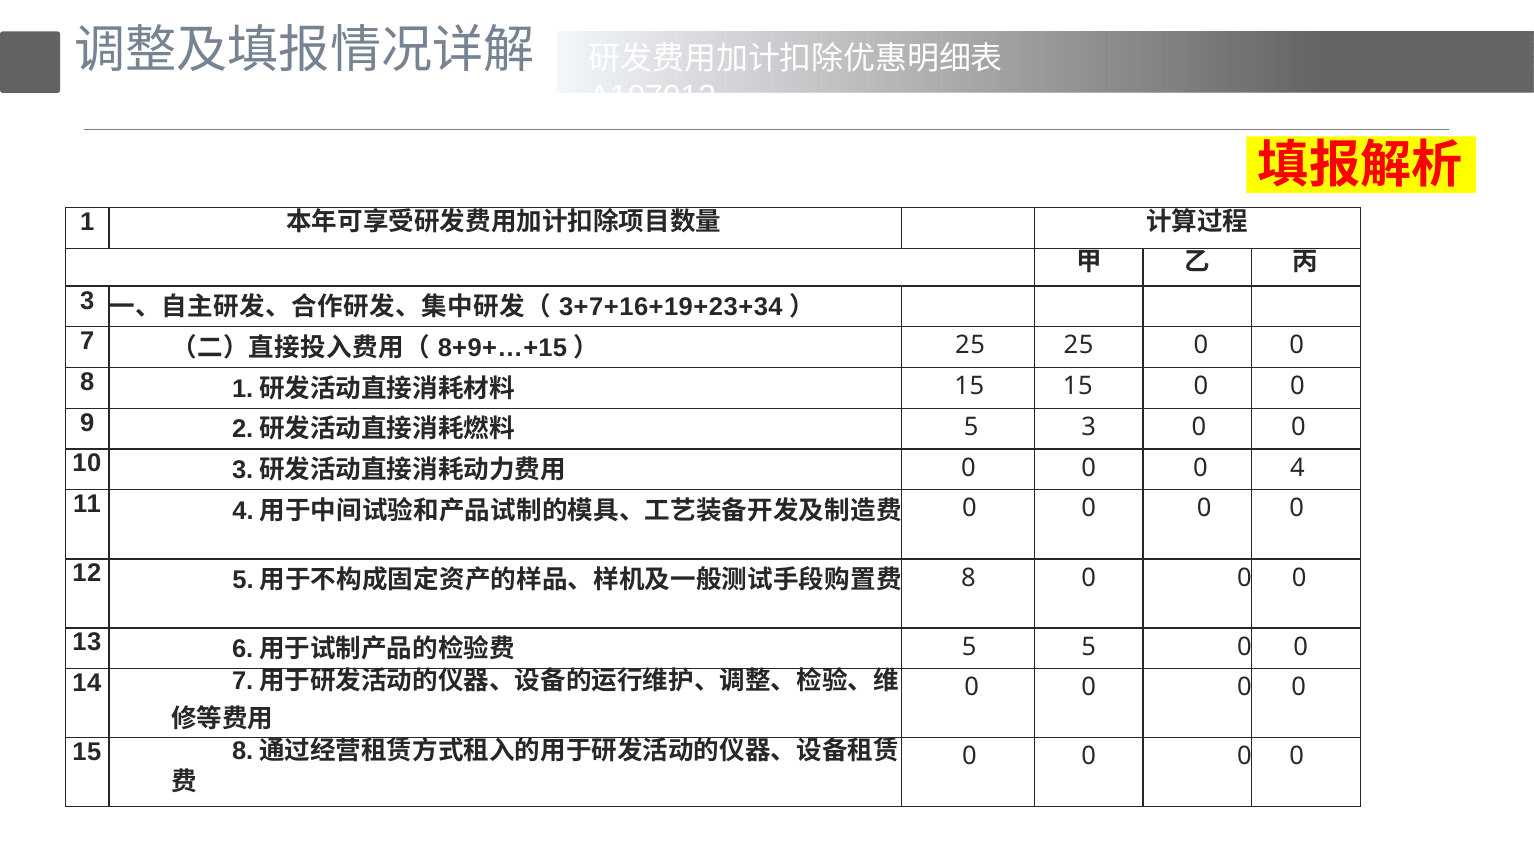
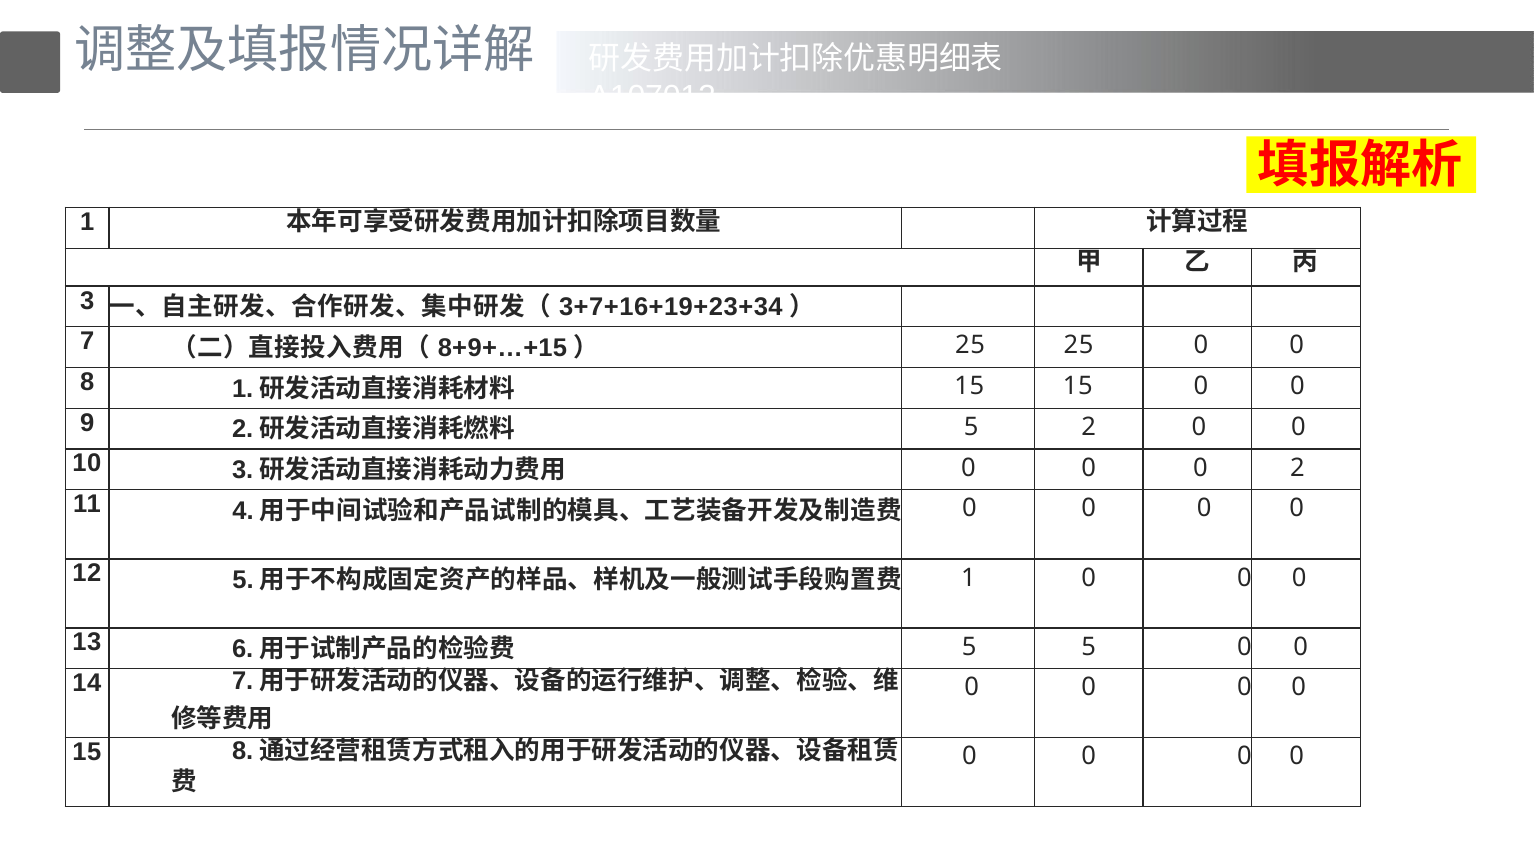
5 3: 3 -> 2 (1089, 427)
0 4: 4 -> 2 (1297, 468)
8: 8 -> 1 (969, 578)
